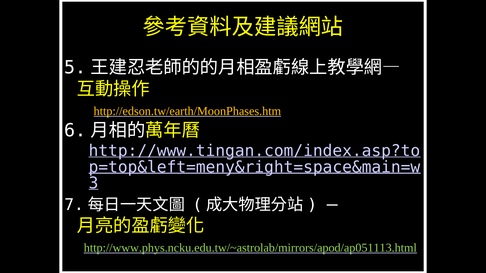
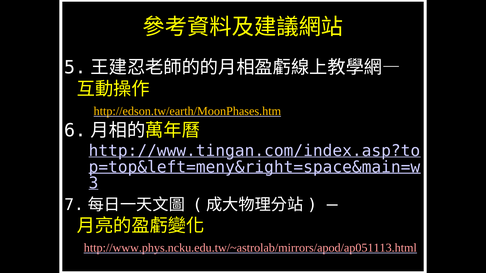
http://www.phys.ncku.edu.tw/~astrolab/mirrors/apod/ap051113.html colour: light green -> pink (250, 248)
